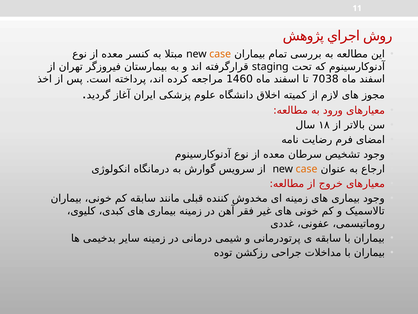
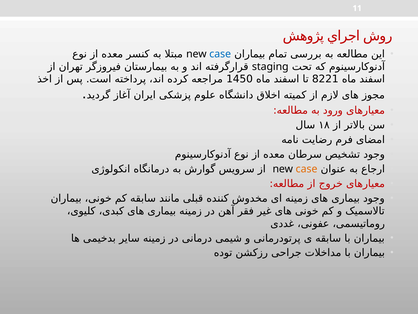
case colour: orange -> blue (220, 54)
1460: 1460 -> 1450 (240, 79)
7038: 7038 -> 8221 (325, 79)
